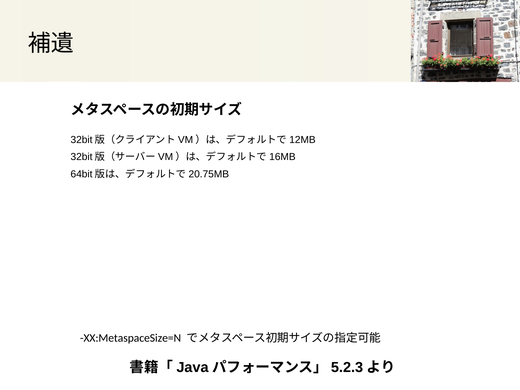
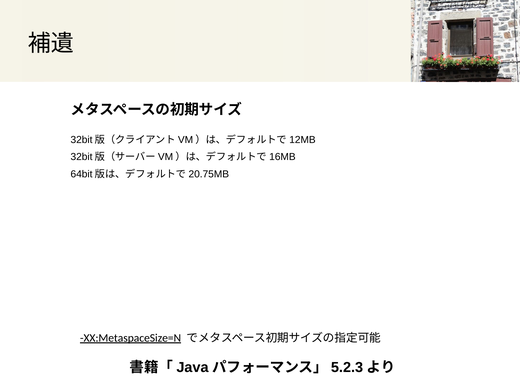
XX:MetaspaceSize=N underline: none -> present (131, 338)
